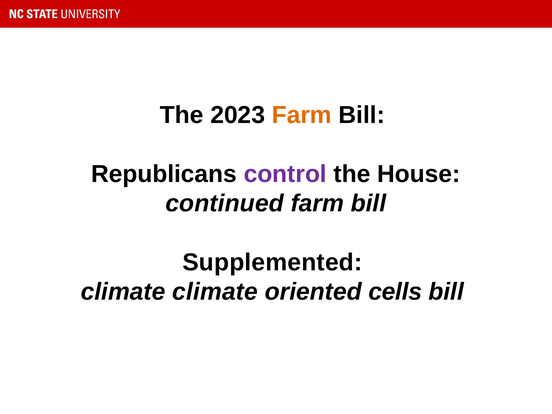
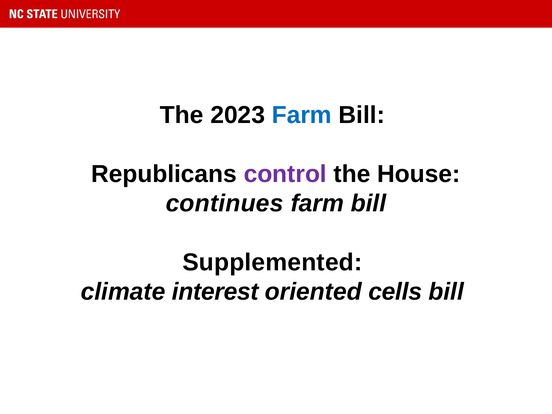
Farm colour: orange -> blue (302, 115)
continued: continued -> continues (225, 203)
climate climate: climate -> interest (215, 292)
